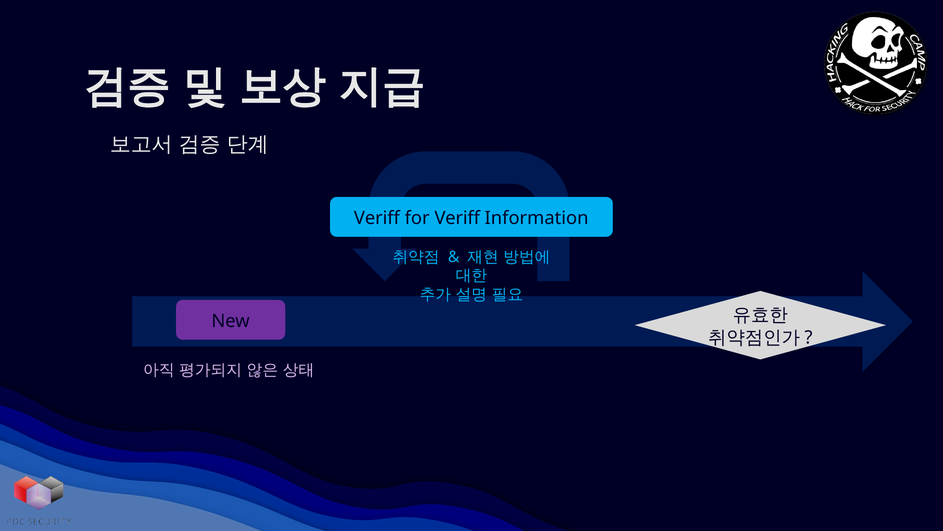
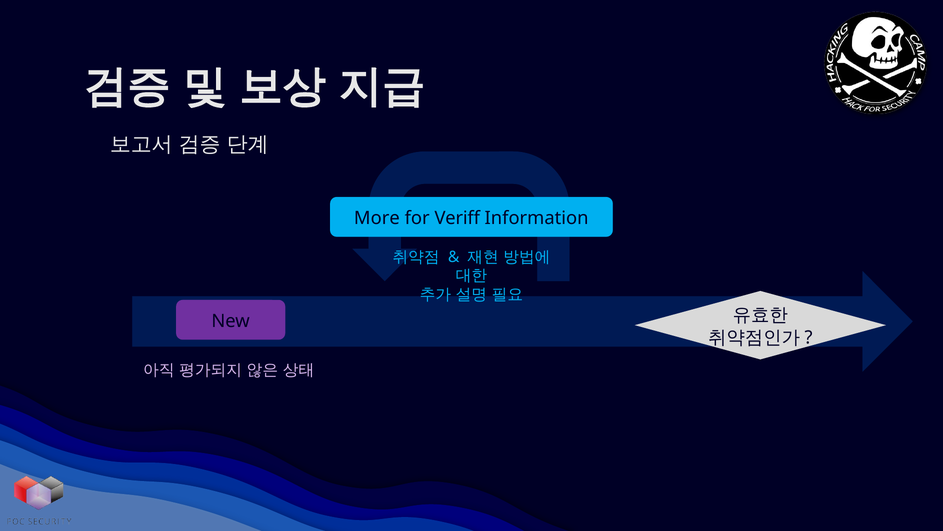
Veriff: Veriff -> More (377, 218)
